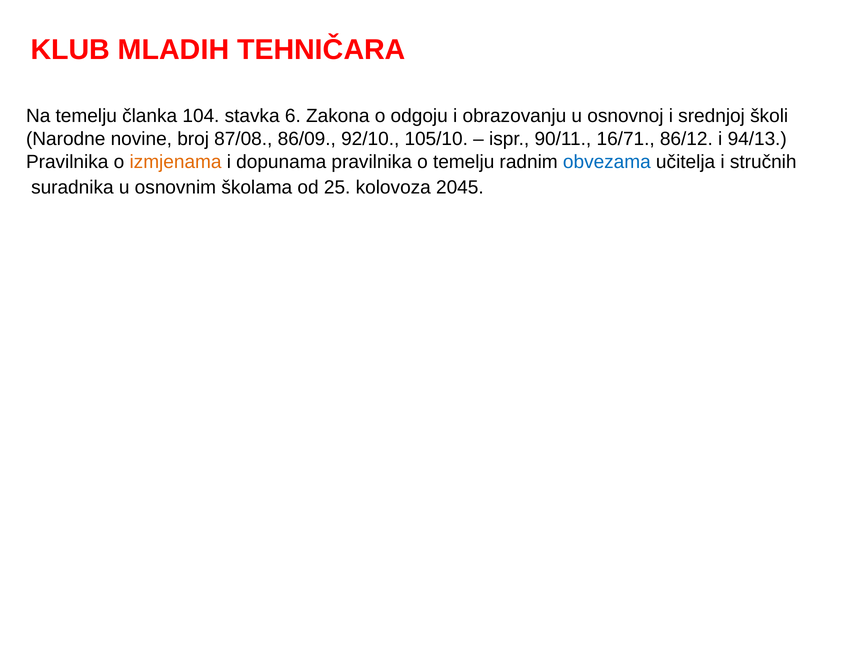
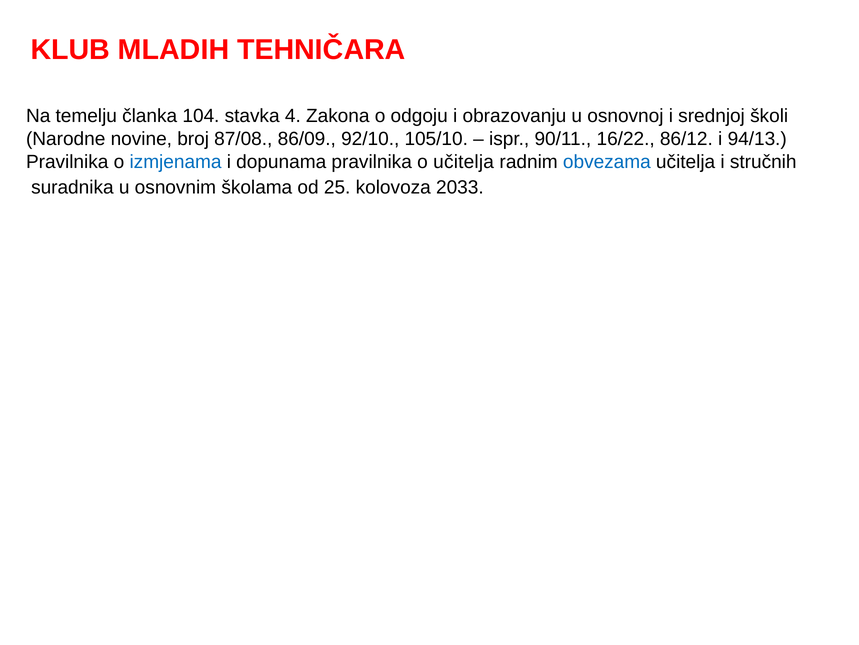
6: 6 -> 4 (293, 116)
16/71: 16/71 -> 16/22 (626, 139)
izmjenama colour: orange -> blue (176, 162)
o temelju: temelju -> učitelja (464, 162)
2045: 2045 -> 2033 (460, 187)
